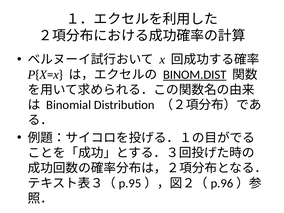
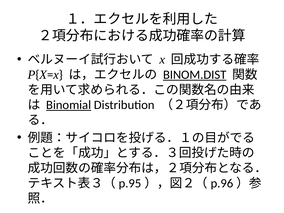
Binomial underline: none -> present (69, 105)
